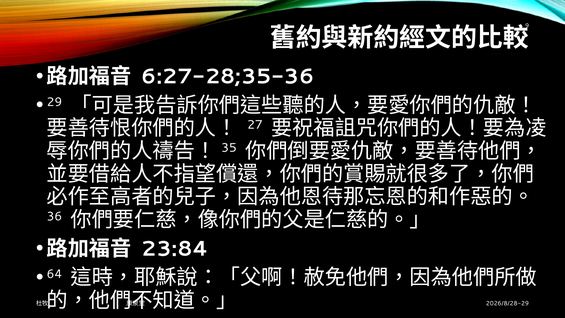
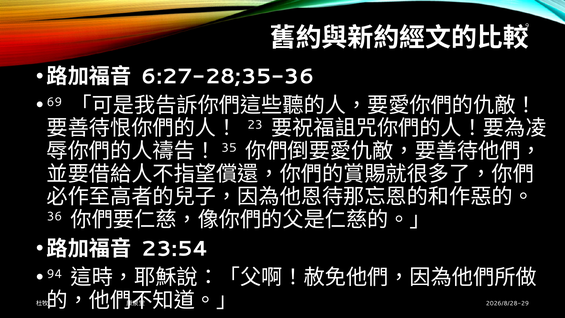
29: 29 -> 69 (54, 102)
27: 27 -> 23 (255, 125)
23:84: 23:84 -> 23:54 (175, 249)
64: 64 -> 94 (54, 274)
